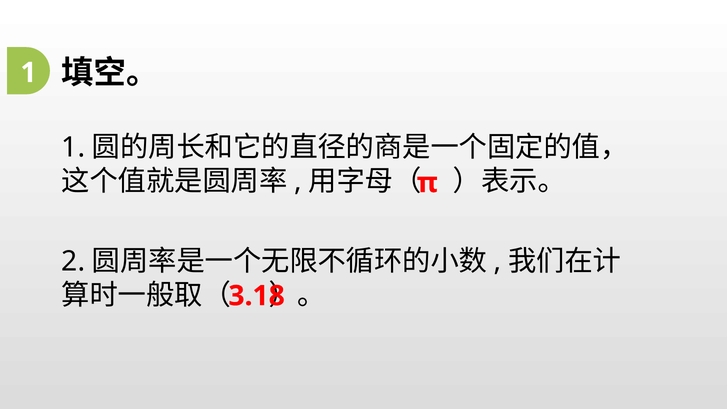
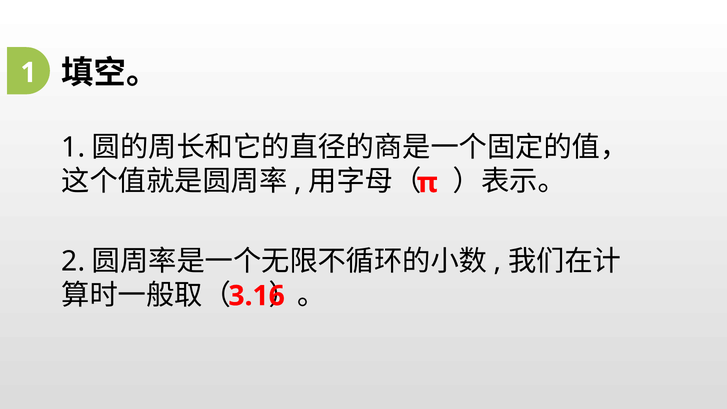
3.18: 3.18 -> 3.16 (257, 296)
